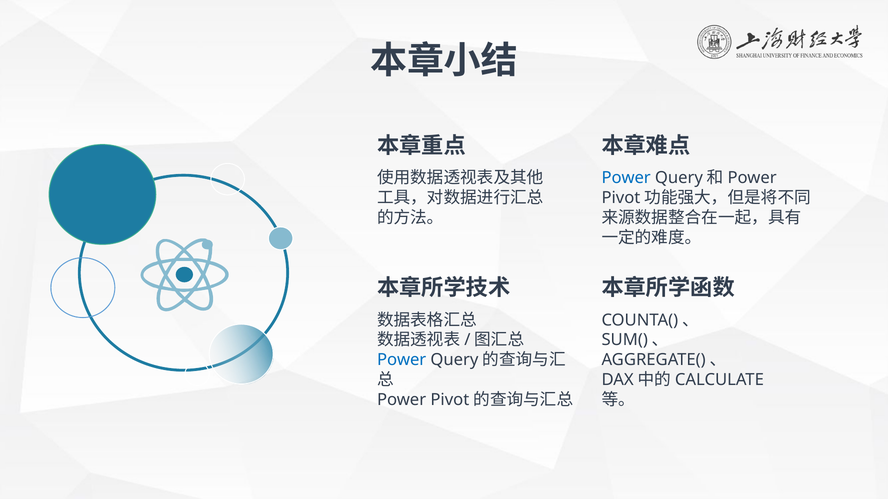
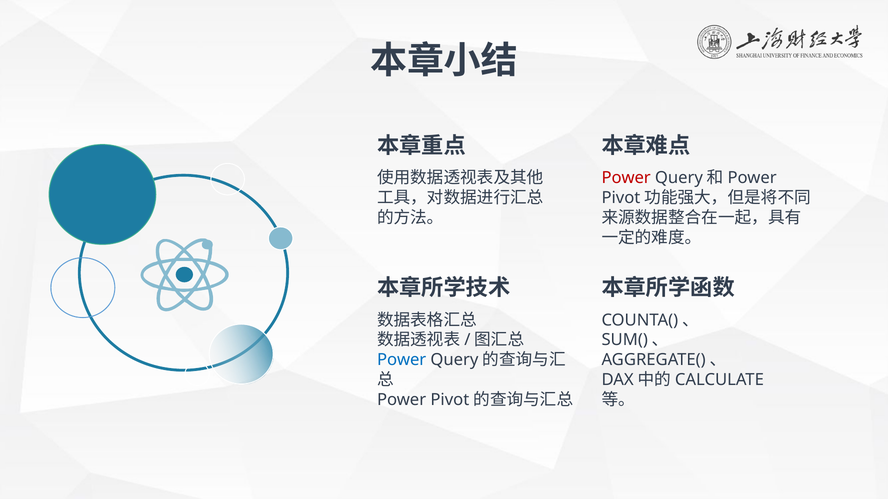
Power colour: blue -> red (626, 178)
